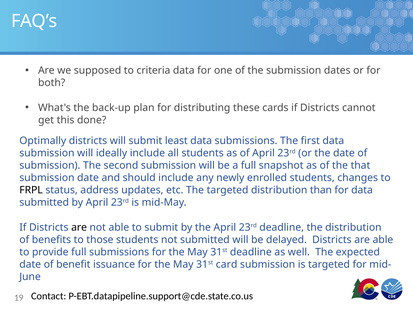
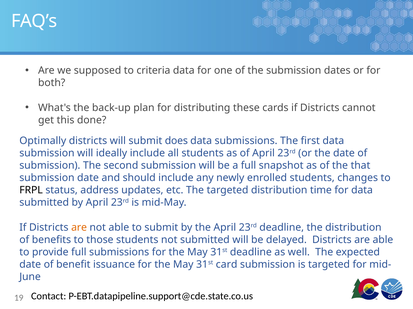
least: least -> does (176, 141)
than: than -> time (321, 191)
are colour: black -> orange (79, 228)
